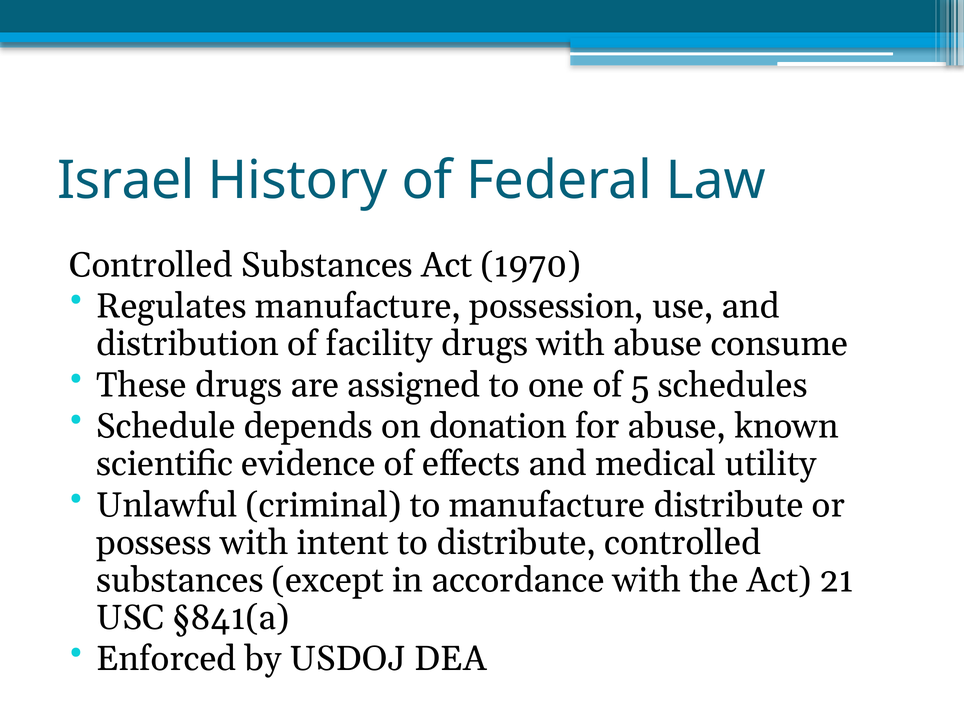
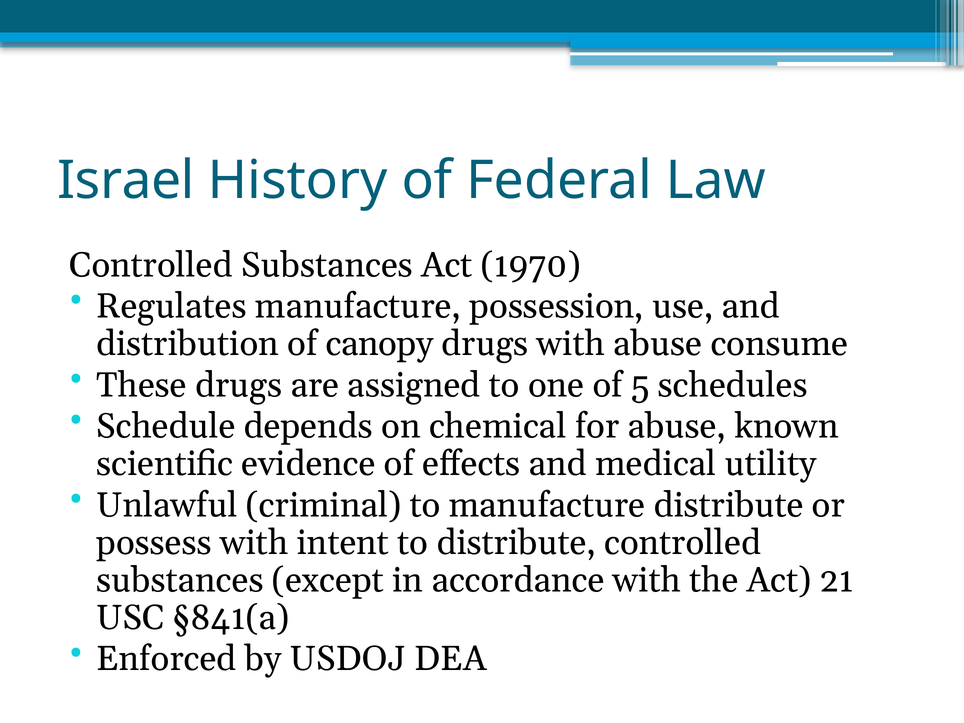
facility: facility -> canopy (379, 344)
donation: donation -> chemical (498, 426)
